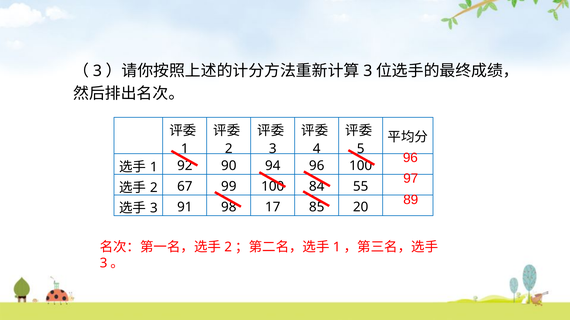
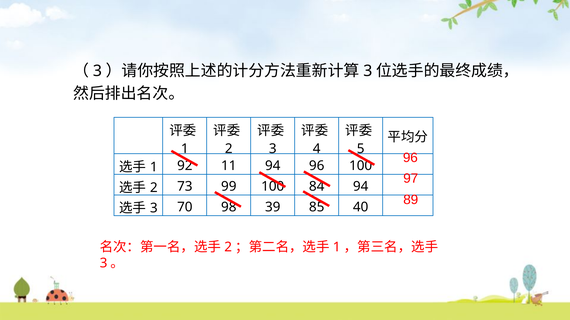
90: 90 -> 11 (229, 166)
67: 67 -> 73 (185, 187)
55: 55 -> 94 (361, 187)
91: 91 -> 70 (185, 207)
17: 17 -> 39 (273, 207)
20: 20 -> 40 (361, 207)
